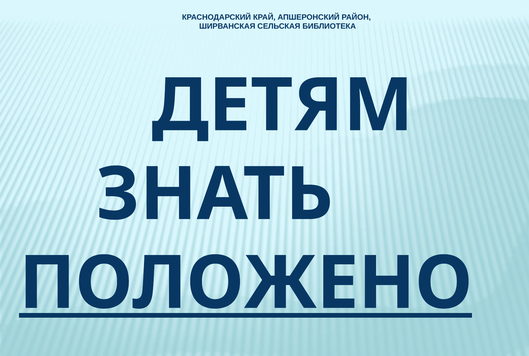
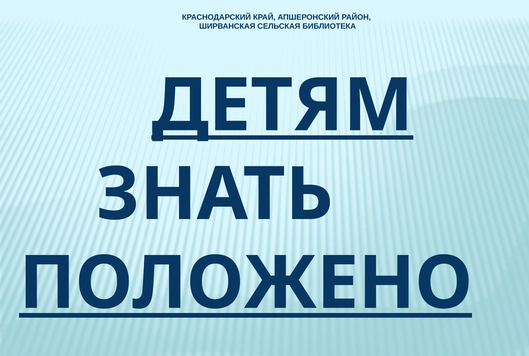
ДЕТЯМ underline: none -> present (282, 106)
